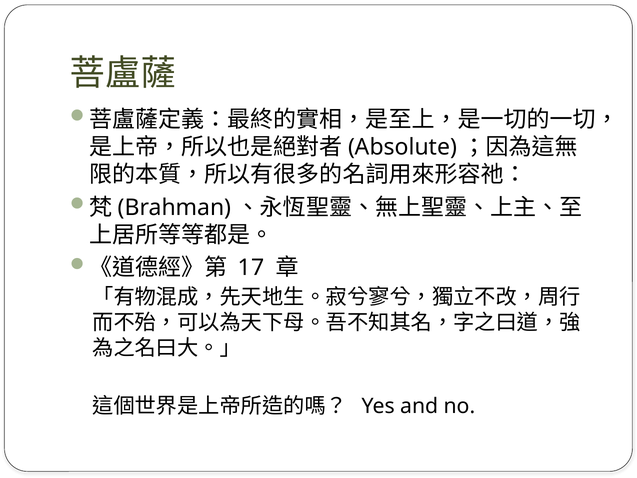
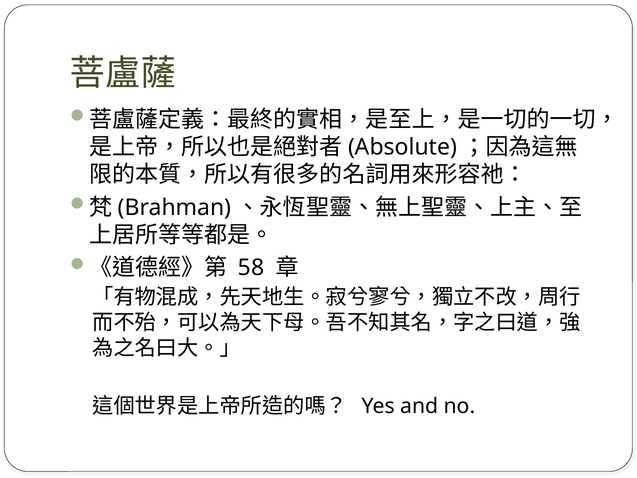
17: 17 -> 58 (251, 268)
